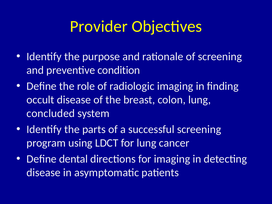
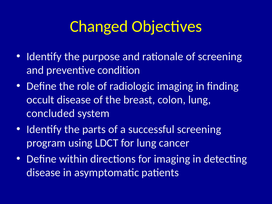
Provider: Provider -> Changed (99, 26)
dental: dental -> within (73, 159)
